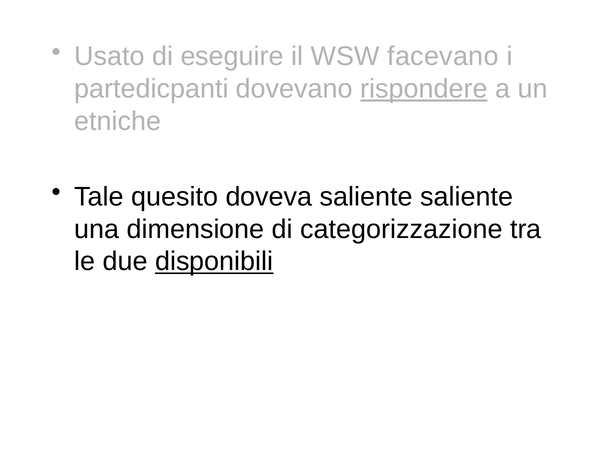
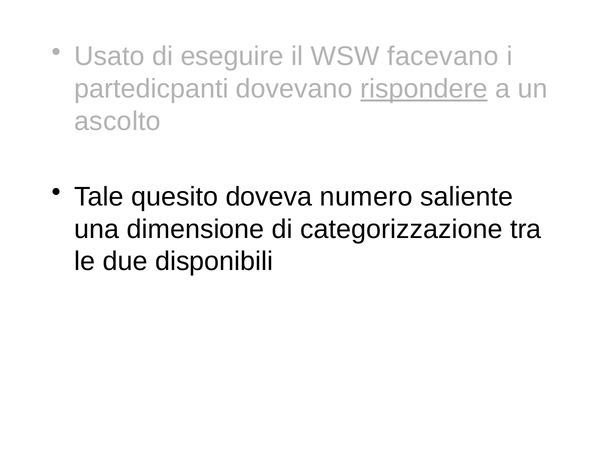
etniche: etniche -> ascolto (118, 121)
doveva saliente: saliente -> numero (366, 197)
disponibili underline: present -> none (214, 261)
